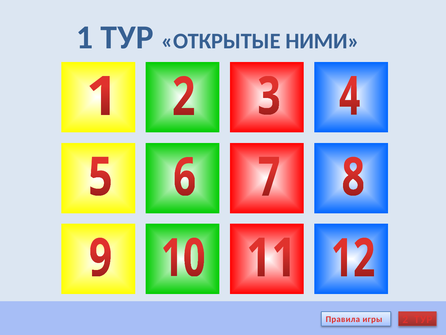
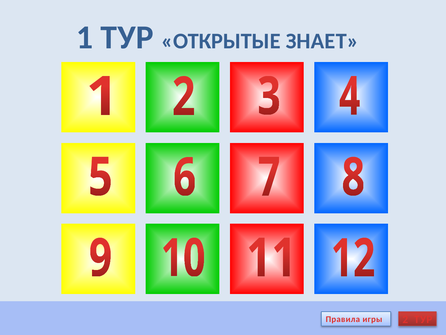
НИМИ: НИМИ -> ЗНАЕТ (322, 41)
